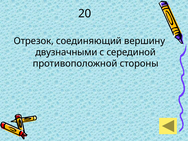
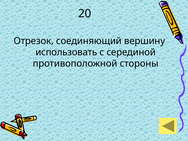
двузначными: двузначными -> использовать (66, 52)
